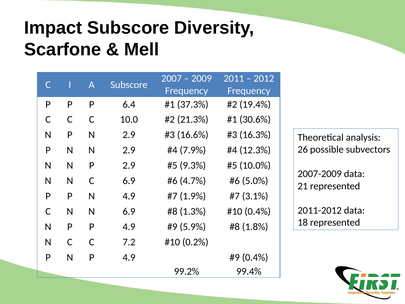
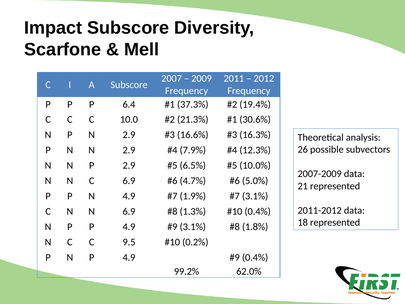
9.3%: 9.3% -> 6.5% (193, 165)
5.9%: 5.9% -> 3.1% (193, 227)
7.2: 7.2 -> 9.5 (129, 242)
99.4%: 99.4% -> 62.0% (249, 271)
